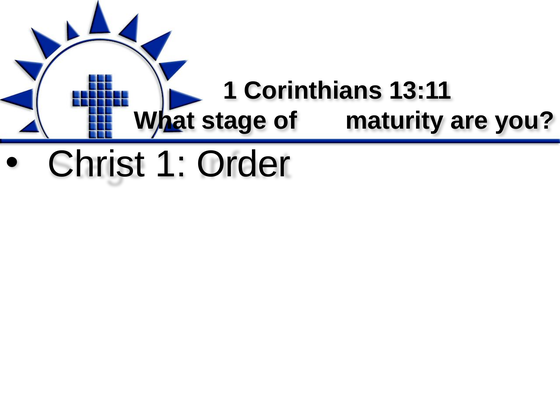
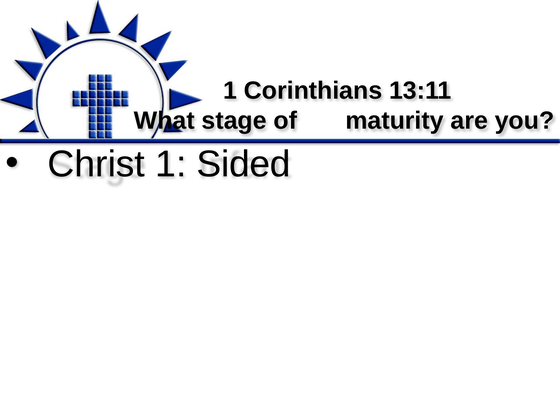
Order: Order -> Sided (244, 164)
